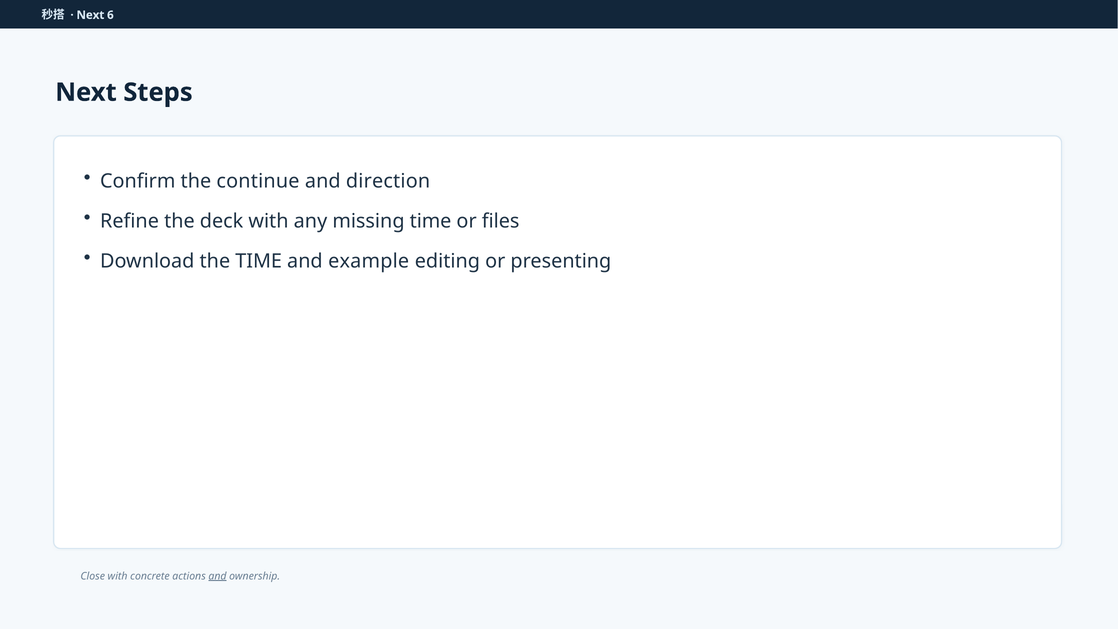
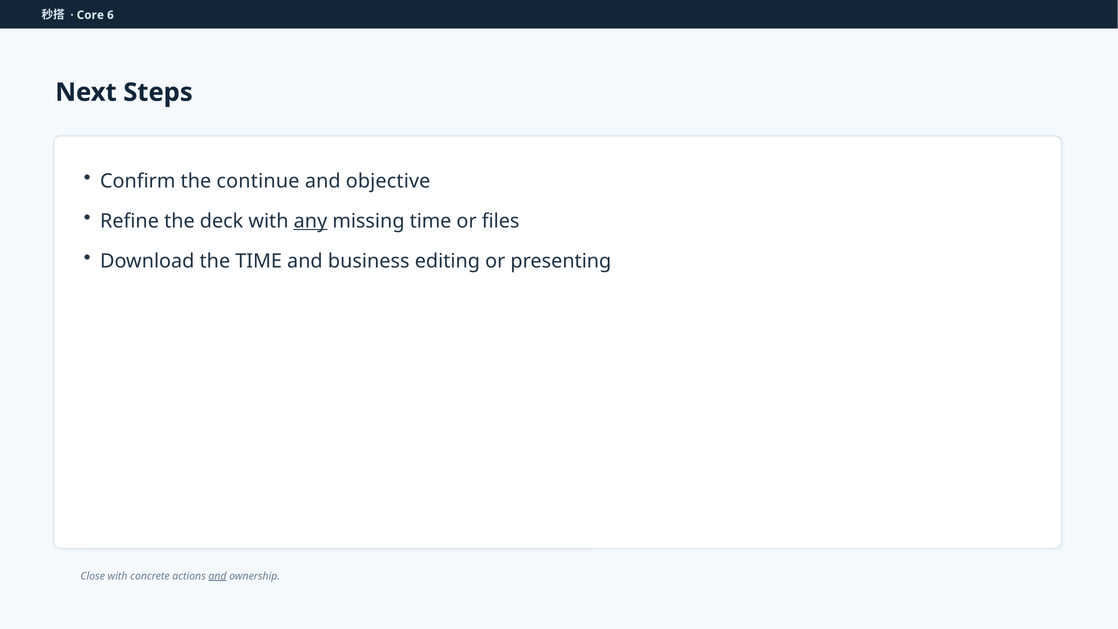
Next: Next -> Core (90, 15)
direction: direction -> objective (388, 181)
any underline: none -> present (310, 221)
example: example -> business (369, 261)
